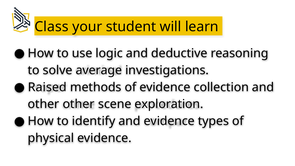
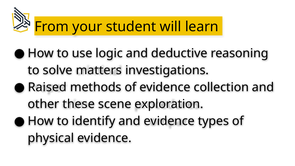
Class: Class -> From (52, 27)
average: average -> matters (99, 70)
other other: other -> these (79, 104)
